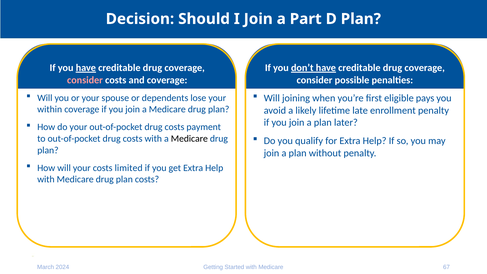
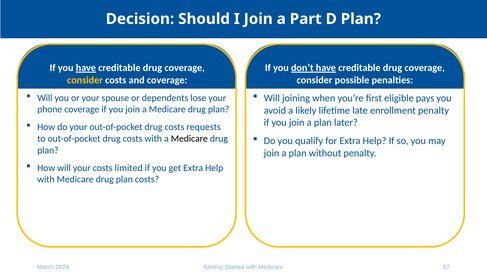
consider colour: pink -> yellow (85, 80)
within: within -> phone (50, 109)
payment: payment -> requests (204, 127)
